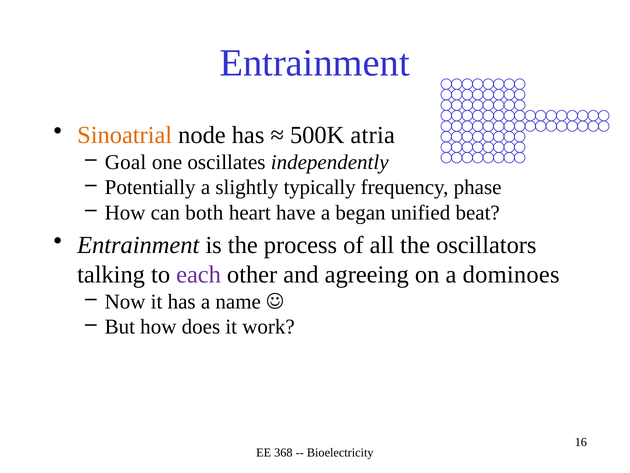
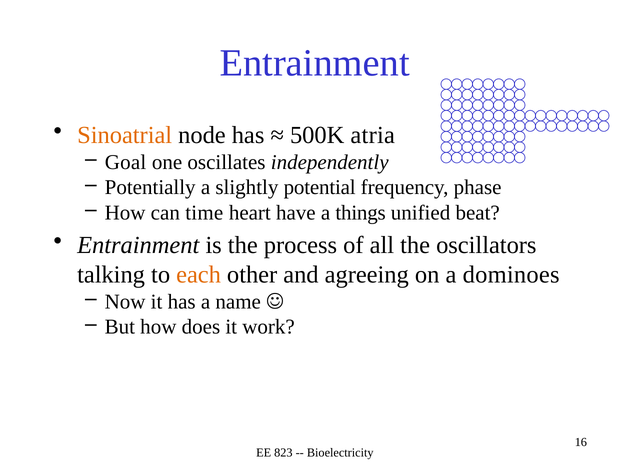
typically: typically -> potential (320, 187)
both: both -> time (204, 213)
began: began -> things (361, 213)
each colour: purple -> orange (199, 274)
368: 368 -> 823 (283, 452)
